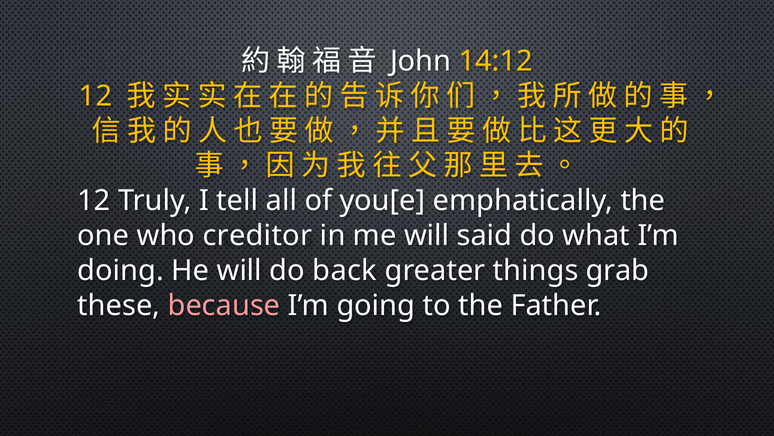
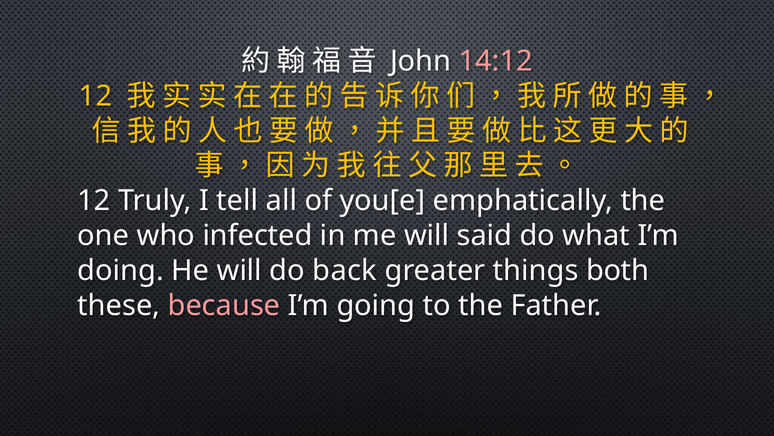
14:12 colour: yellow -> pink (496, 61)
creditor: creditor -> infected (258, 235)
grab: grab -> both (617, 270)
